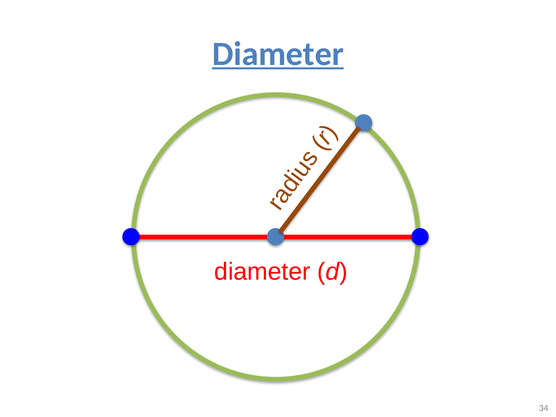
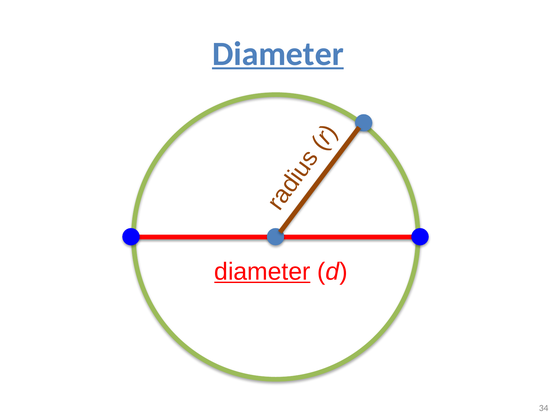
diameter underline: none -> present (262, 272)
